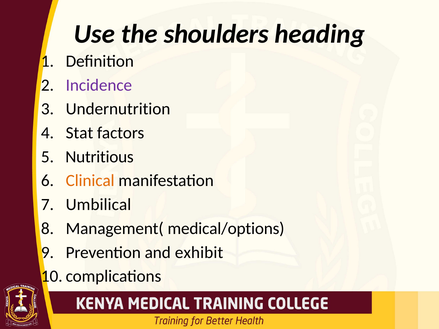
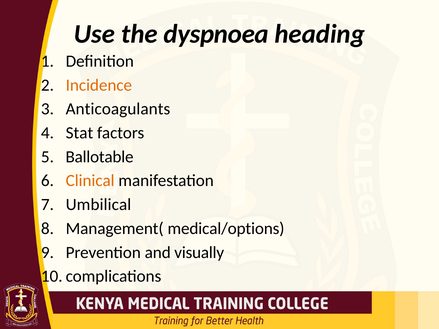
shoulders: shoulders -> dyspnoea (216, 34)
Incidence colour: purple -> orange (99, 85)
Undernutrition: Undernutrition -> Anticoagulants (118, 109)
Nutritious: Nutritious -> Ballotable (100, 157)
exhibit: exhibit -> visually (199, 253)
